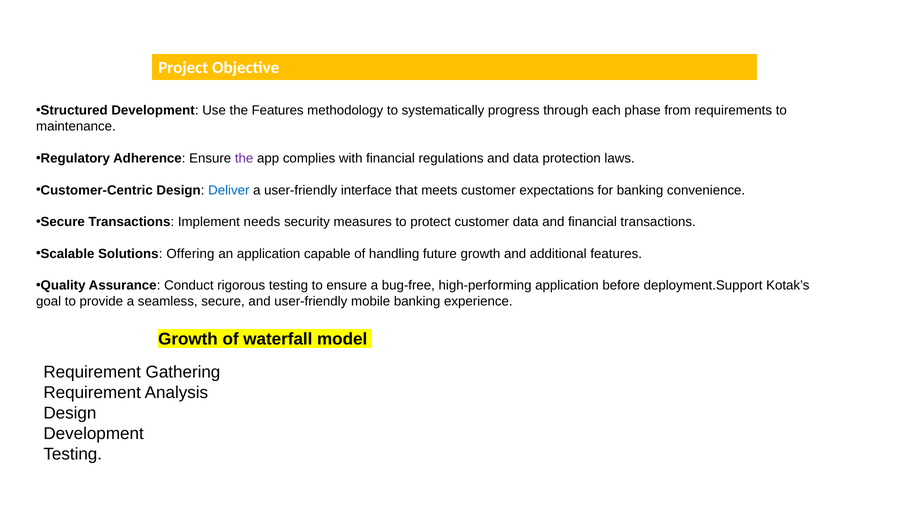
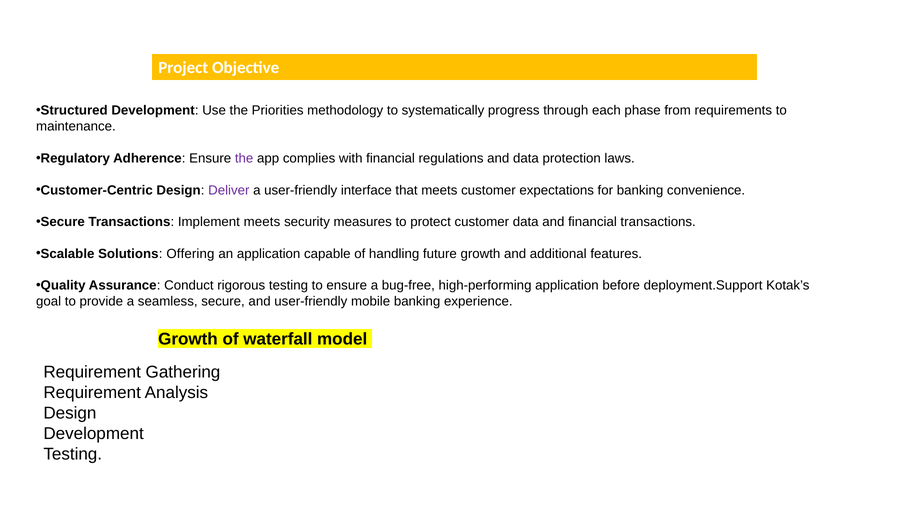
the Features: Features -> Priorities (278, 111)
Deliver colour: blue -> purple (229, 190)
Implement needs: needs -> meets (262, 222)
